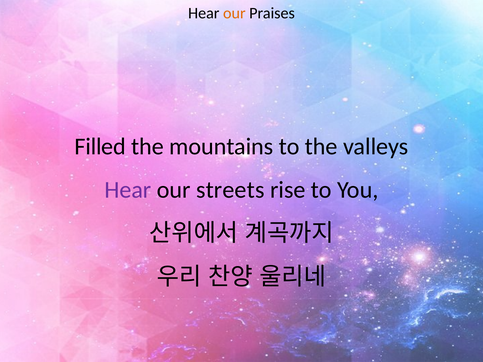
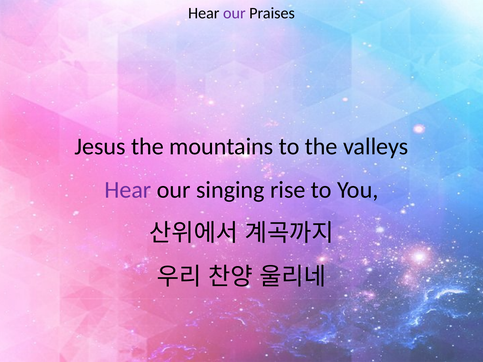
our colour: orange -> purple (234, 13)
Filled: Filled -> Jesus (100, 147)
streets: streets -> singing (230, 190)
